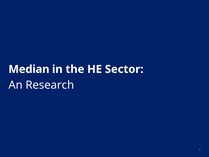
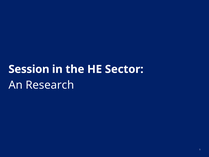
Median: Median -> Session (29, 69)
